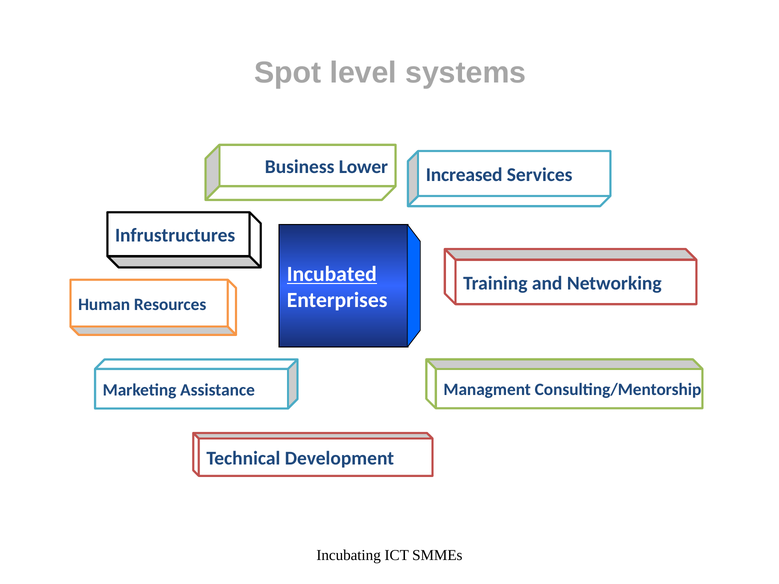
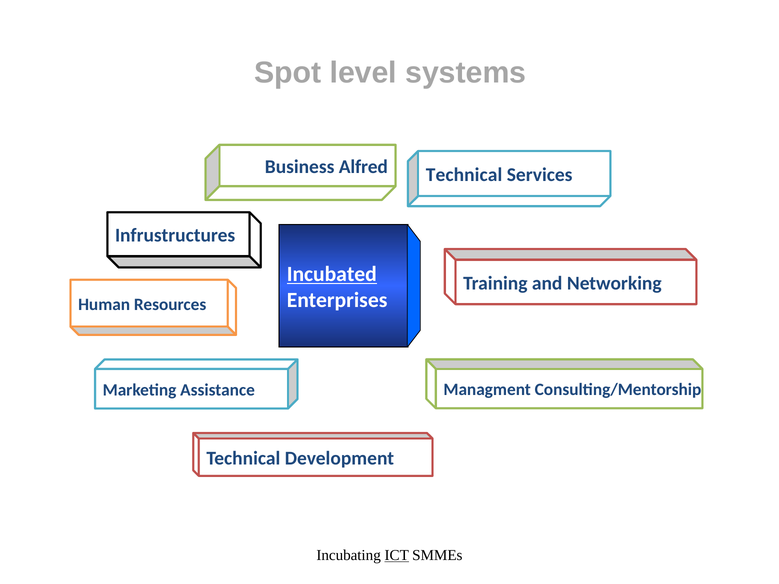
Lower: Lower -> Alfred (363, 167)
Increased: Increased -> Technical (464, 175)
ICT underline: none -> present (397, 555)
